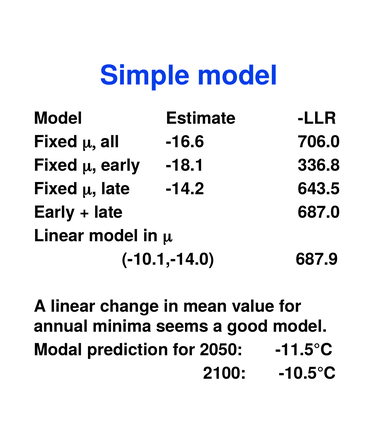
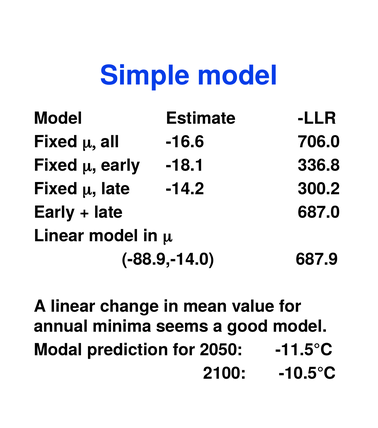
643.5: 643.5 -> 300.2 (319, 189)
-10.1,-14.0: -10.1,-14.0 -> -88.9,-14.0 (168, 260)
